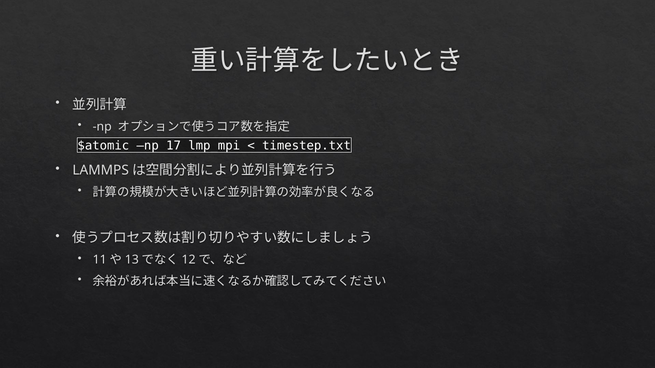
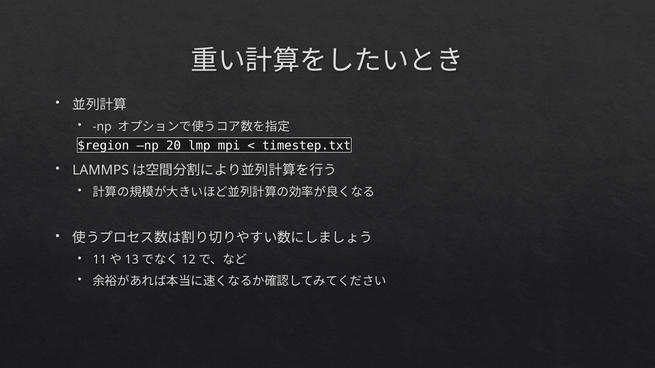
$atomic: $atomic -> $region (103, 146)
17: 17 -> 20 (174, 146)
